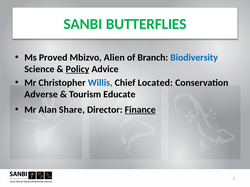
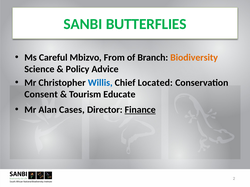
Proved: Proved -> Careful (53, 58)
Alien: Alien -> From (114, 58)
Biodiversity colour: blue -> orange (194, 58)
Policy underline: present -> none (77, 69)
Adverse: Adverse -> Consent (41, 94)
Share: Share -> Cases (72, 110)
